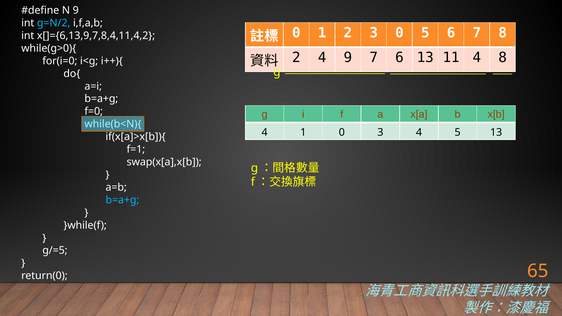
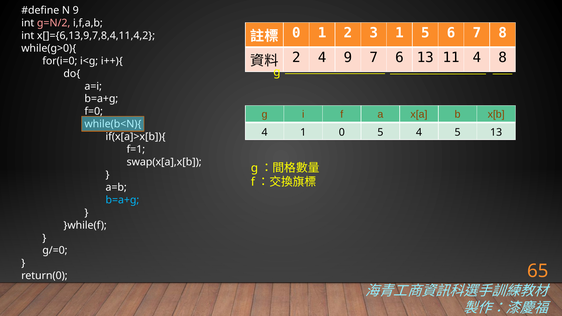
g=N/2 colour: light blue -> pink (54, 23)
3 0: 0 -> 1 (399, 33)
0 3: 3 -> 5 (380, 132)
g/=5: g/=5 -> g/=0 (55, 251)
